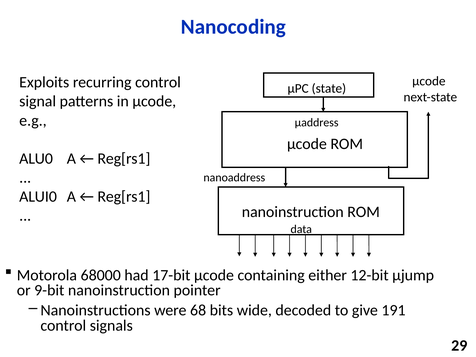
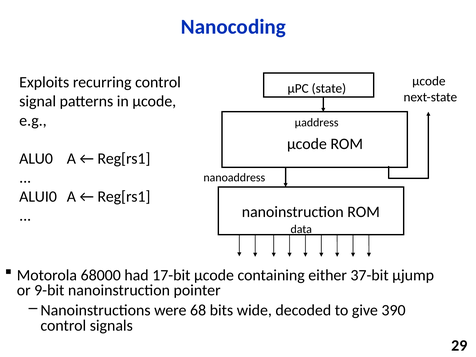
12-bit: 12-bit -> 37-bit (370, 275)
191: 191 -> 390 (394, 310)
